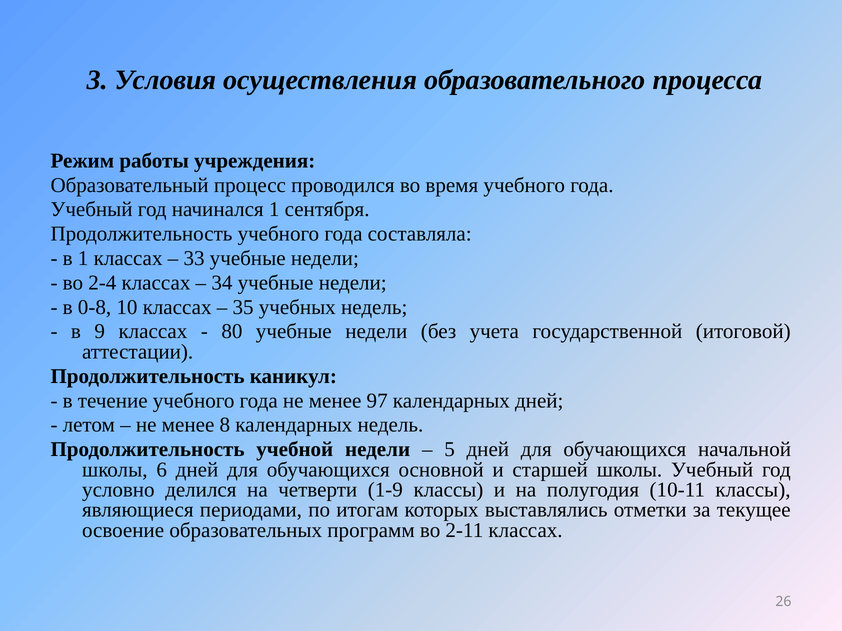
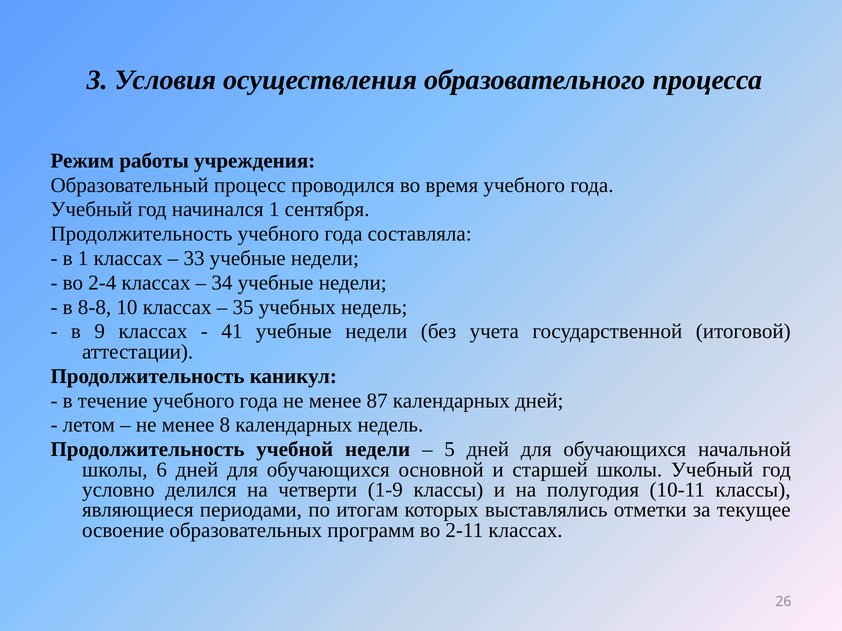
0-8: 0-8 -> 8-8 (95, 307)
80: 80 -> 41 (232, 332)
97: 97 -> 87 (377, 401)
